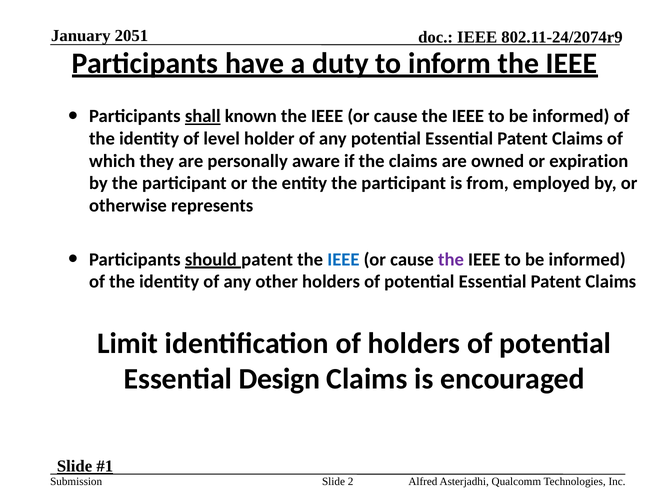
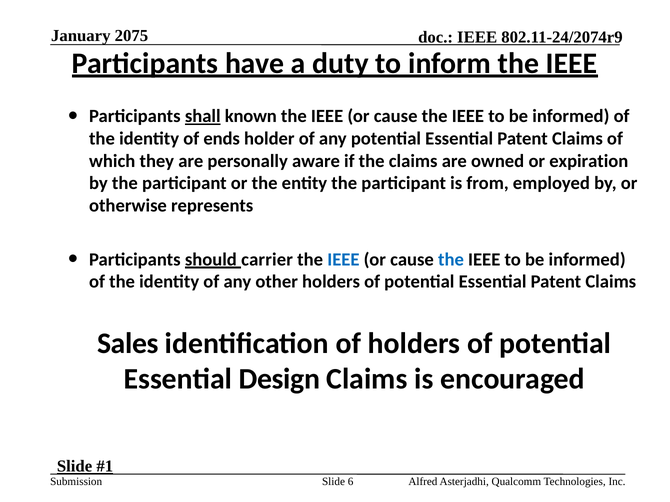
2051: 2051 -> 2075 (131, 36)
level: level -> ends (222, 139)
should patent: patent -> carrier (267, 260)
the colour: purple -> blue (451, 260)
Limit: Limit -> Sales (128, 344)
2: 2 -> 6 (351, 482)
